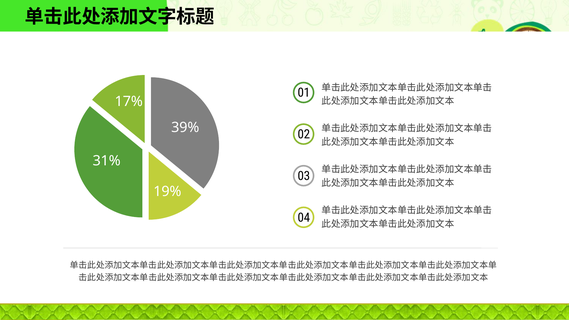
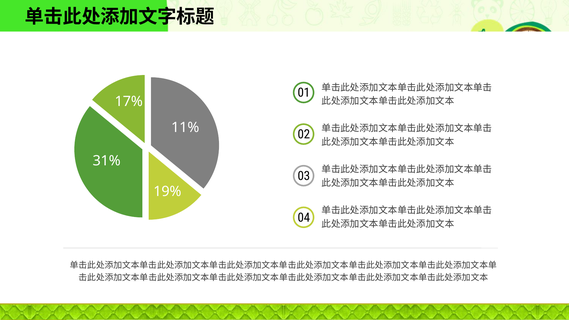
39%: 39% -> 11% (185, 128)
